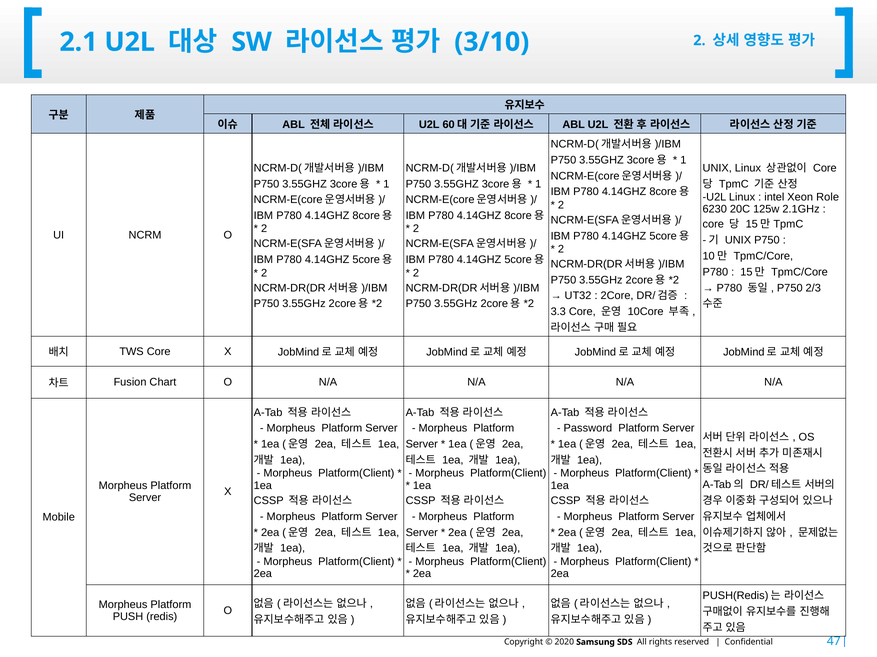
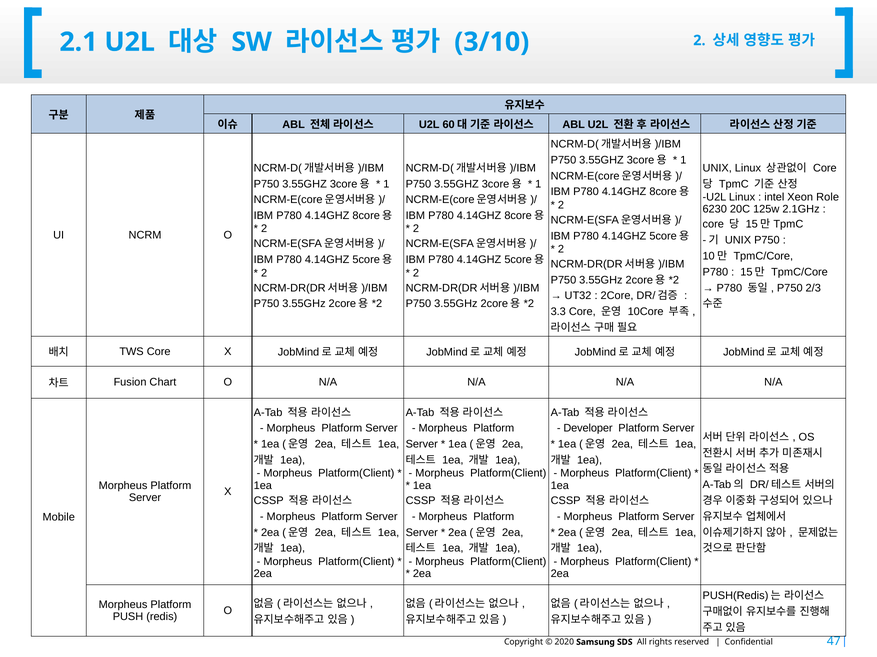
Password: Password -> Developer (588, 429)
